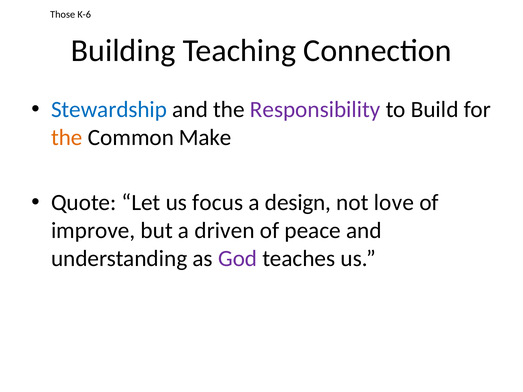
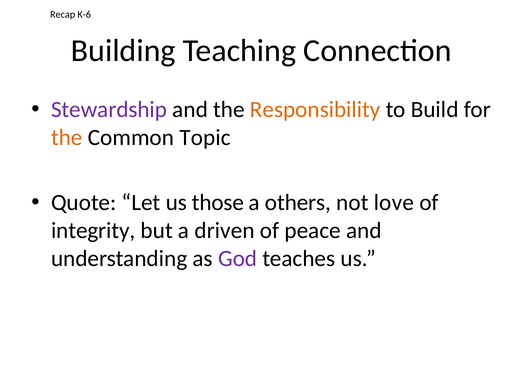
Those: Those -> Recap (63, 15)
Stewardship colour: blue -> purple (109, 110)
Responsibility colour: purple -> orange (315, 110)
Make: Make -> Topic (205, 138)
focus: focus -> those (218, 203)
design: design -> others (298, 203)
improve: improve -> integrity (93, 231)
